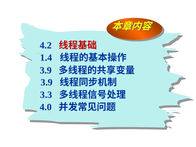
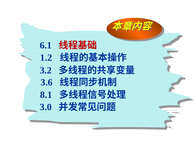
4.2: 4.2 -> 6.1 (46, 45)
1.4: 1.4 -> 1.2 (46, 58)
3.9: 3.9 -> 3.2 (46, 70)
3.9: 3.9 -> 3.6 (47, 82)
3.3: 3.3 -> 8.1 (46, 95)
4.0: 4.0 -> 3.0 (46, 107)
